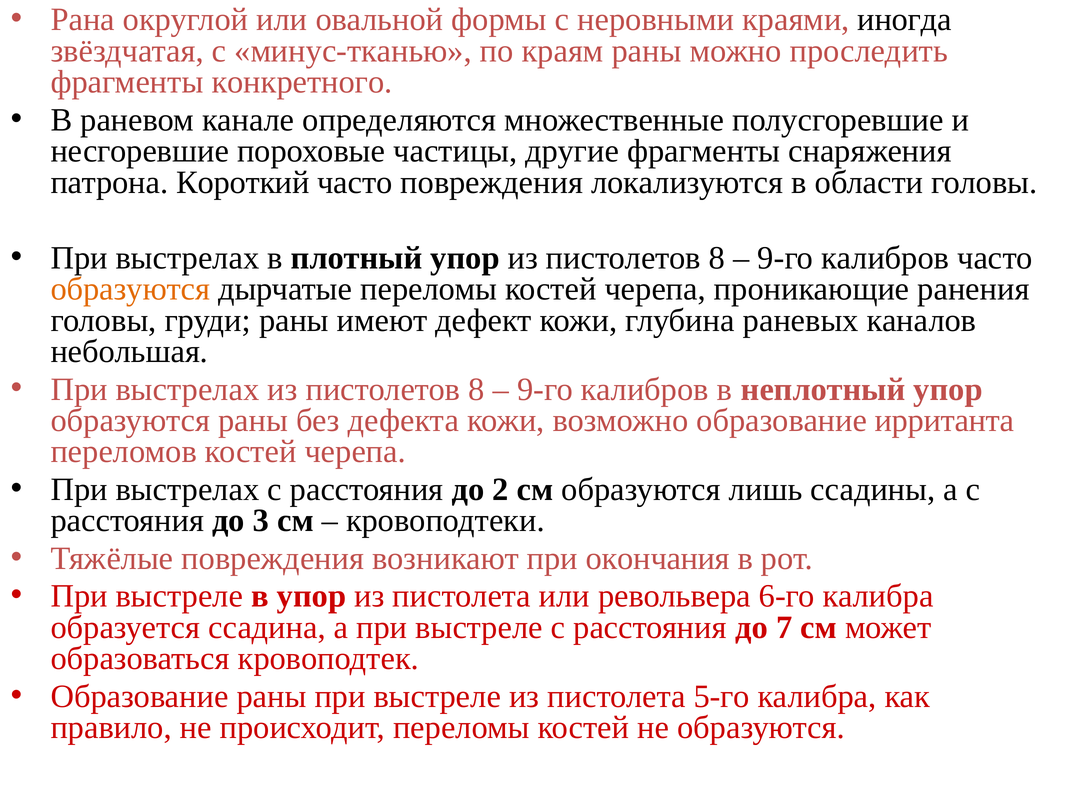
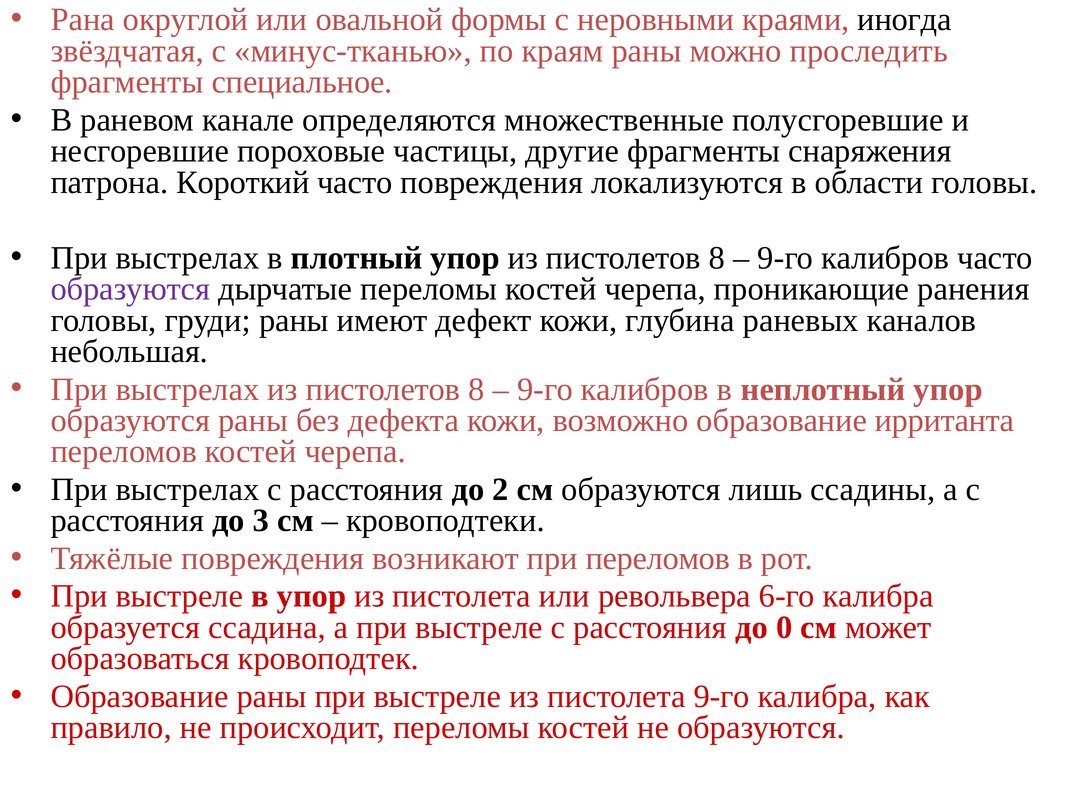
конкретного: конкретного -> специальное (302, 82)
образуются colour: orange -> purple (130, 289)
при окончания: окончания -> переломов (658, 558)
7: 7 -> 0 (784, 627)
пистолета 5-го: 5-го -> 9-го (722, 696)
